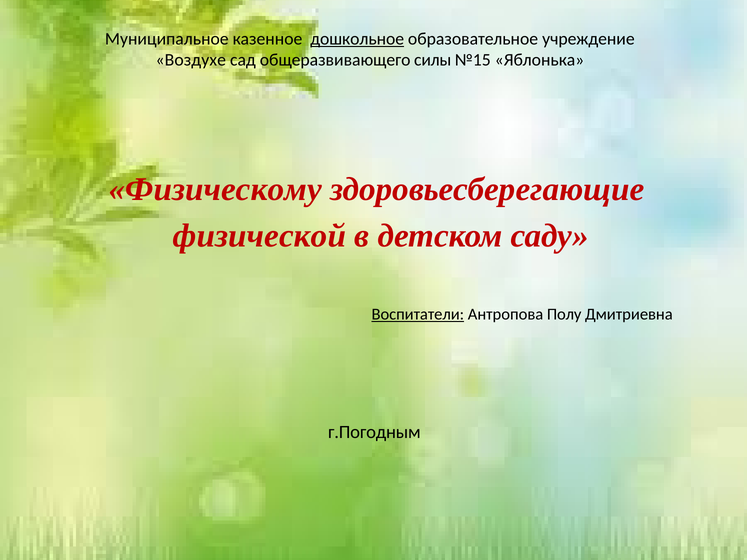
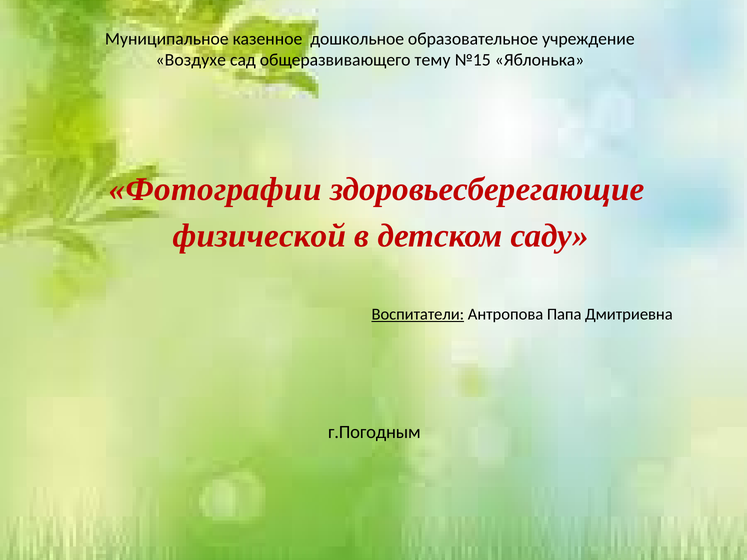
дошкольное underline: present -> none (357, 39)
силы: силы -> тему (433, 60)
Физическому: Физическому -> Фотографии (215, 189)
Полу: Полу -> Папа (564, 314)
